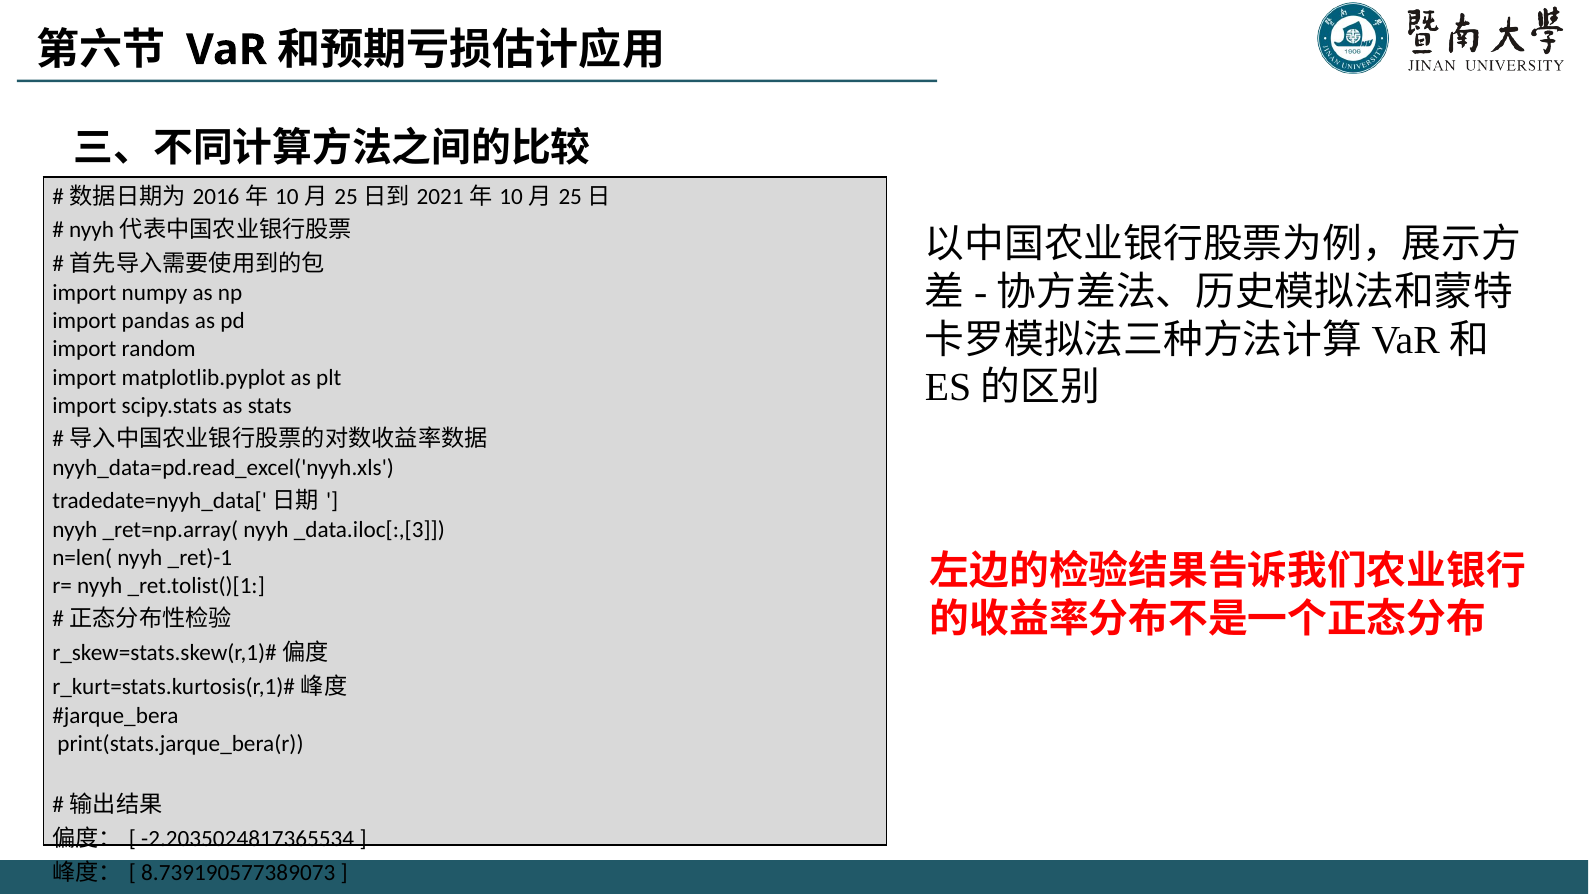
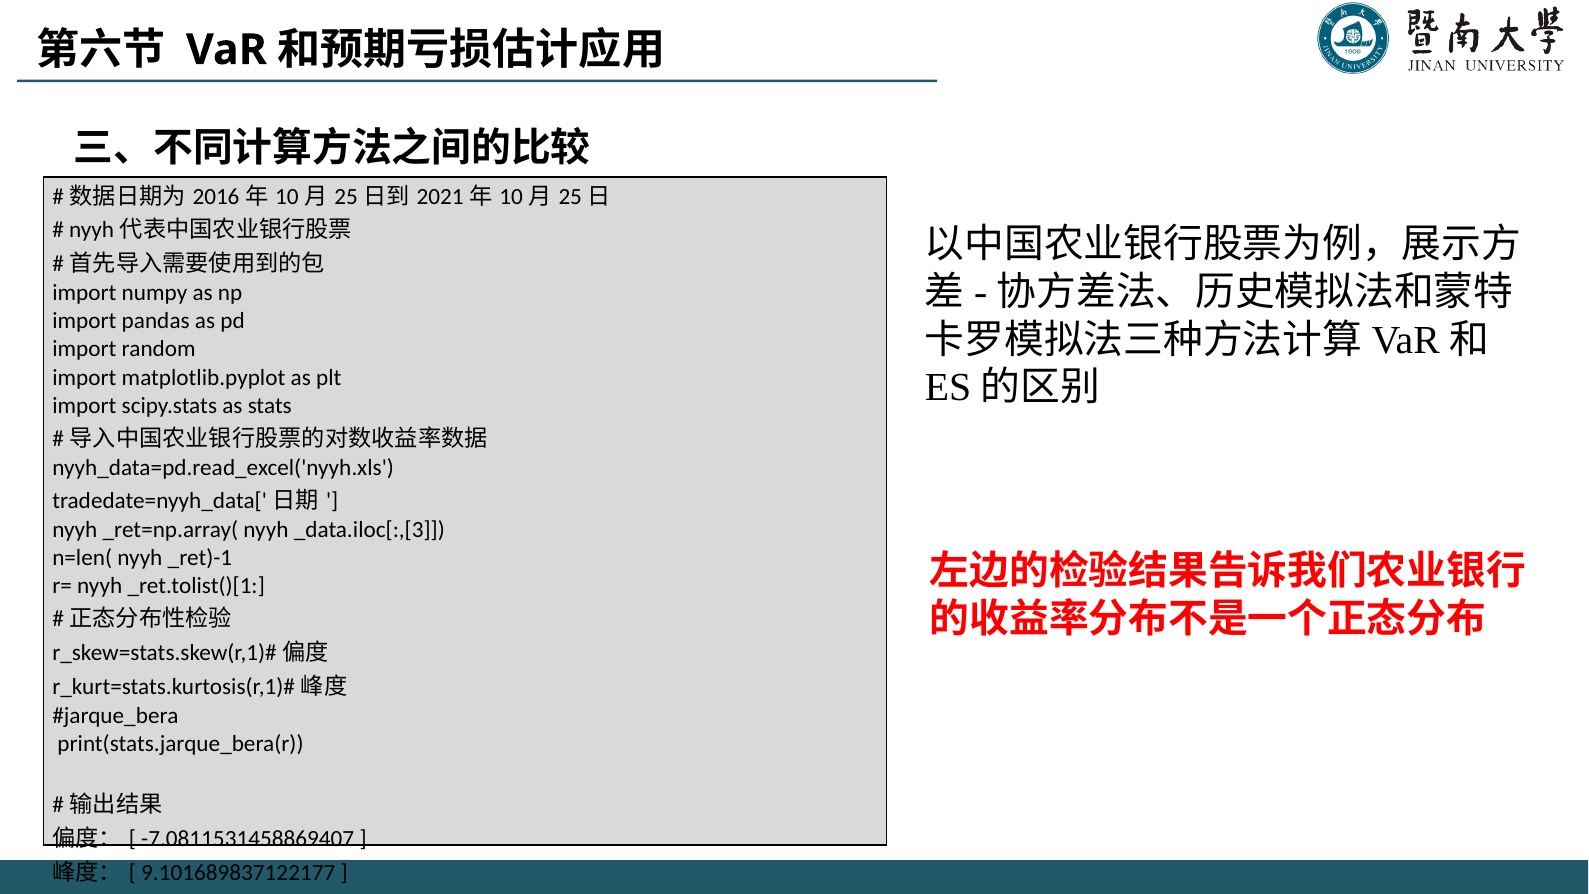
-2.2035024817365534: -2.2035024817365534 -> -7.0811531458869407 (248, 839)
8.739190577389073: 8.739190577389073 -> 9.101689837122177 (238, 873)
